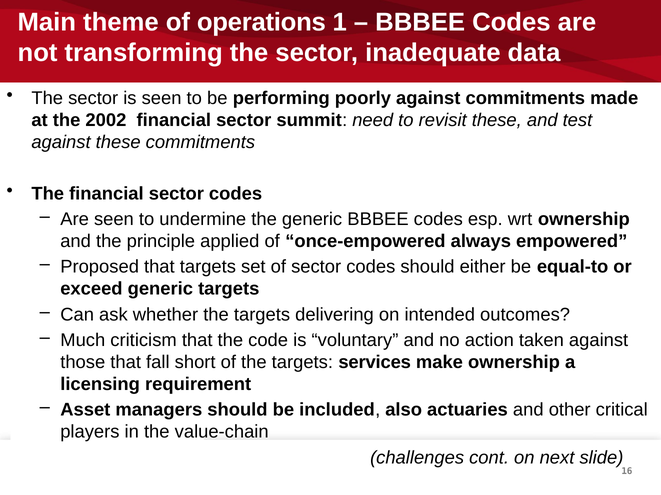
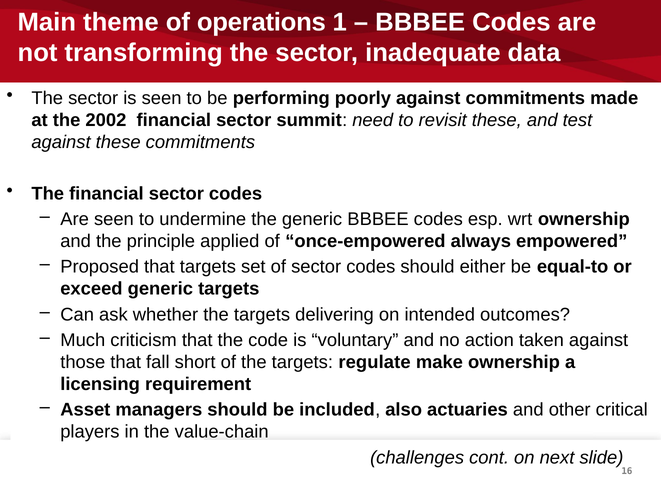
services: services -> regulate (375, 363)
